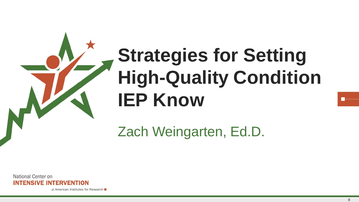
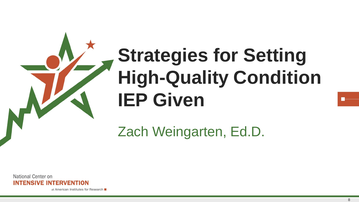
Know: Know -> Given (179, 100)
